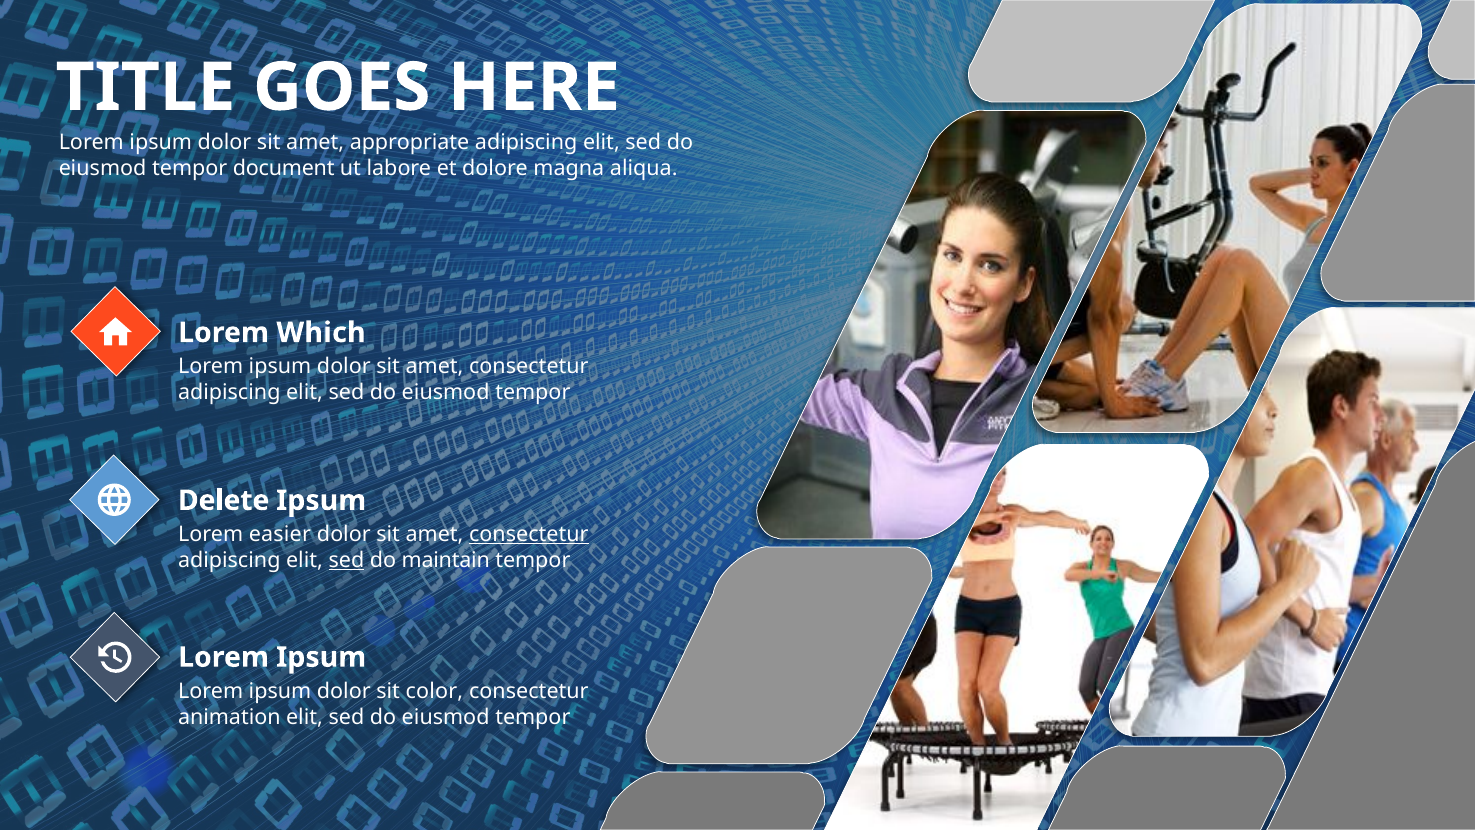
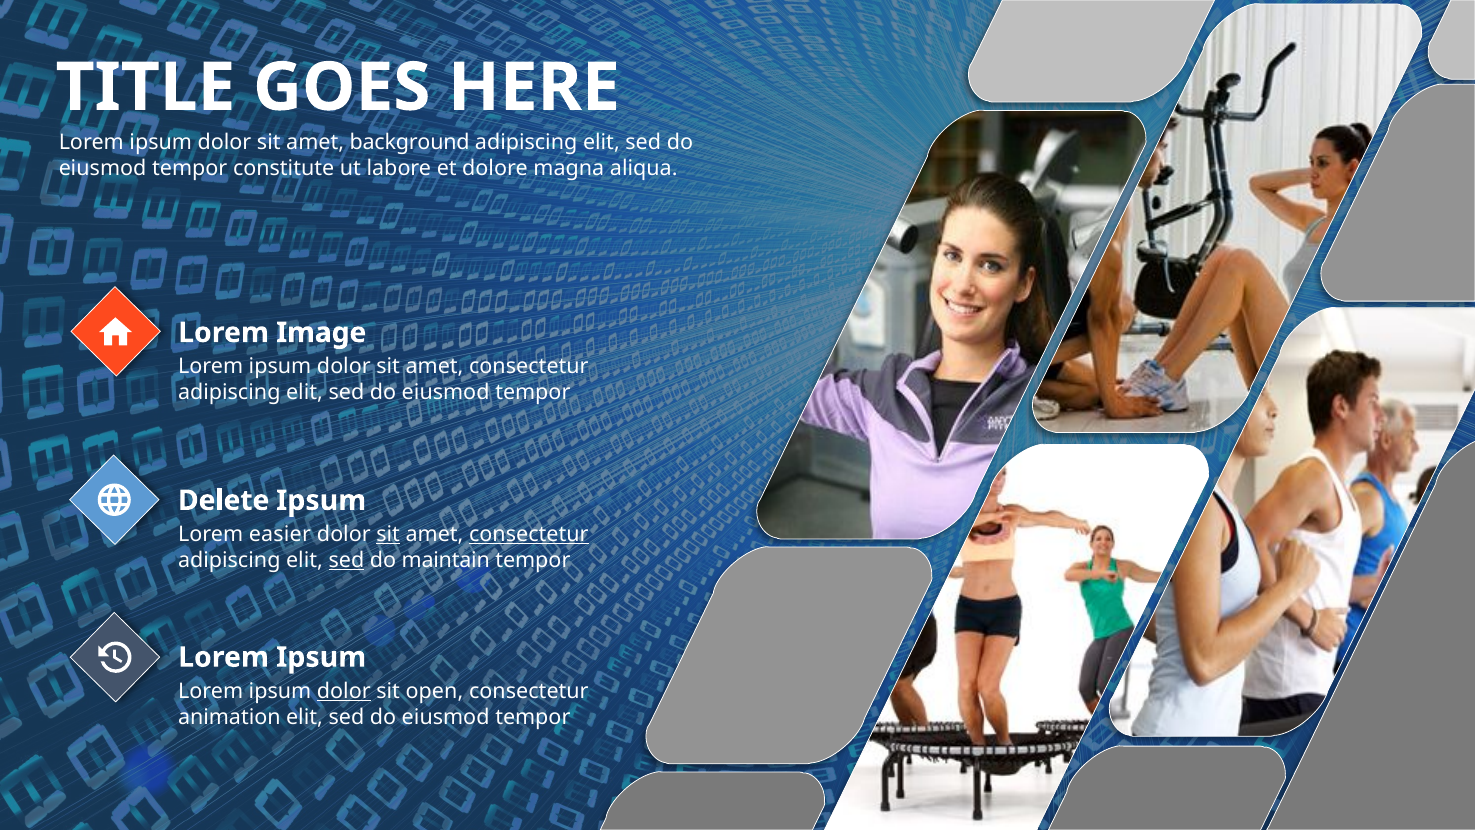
appropriate: appropriate -> background (410, 142)
document: document -> constitute (284, 168)
Which: Which -> Image (321, 333)
sit underline: none -> present (388, 534)
dolor underline: none -> present (344, 691)
color: color -> open (434, 691)
